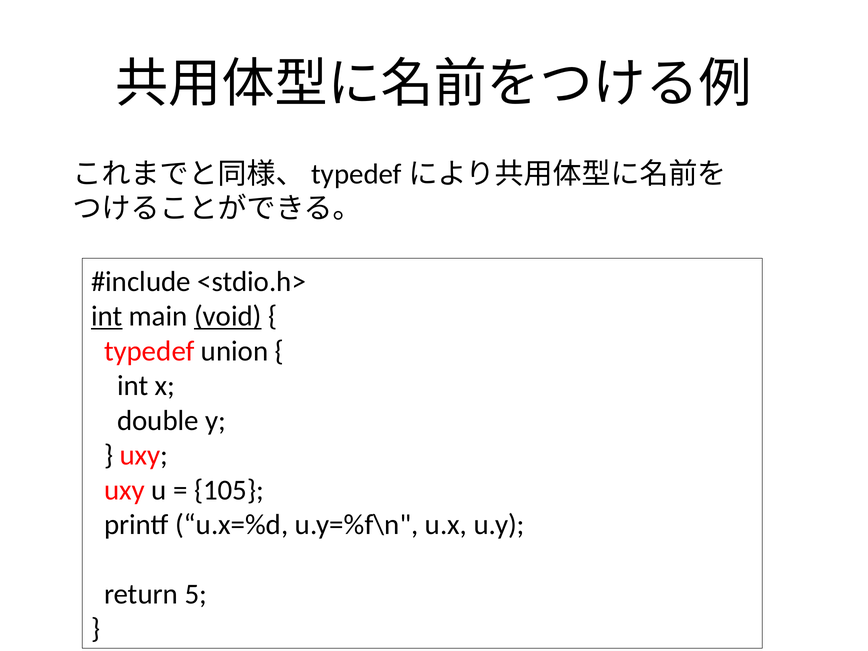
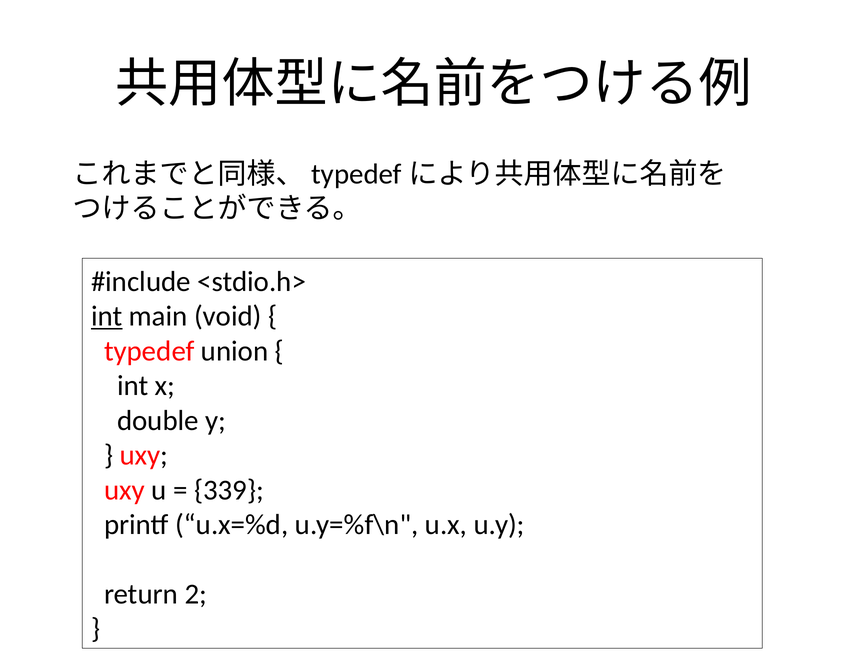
void underline: present -> none (228, 316)
105: 105 -> 339 (229, 490)
5: 5 -> 2 (196, 594)
